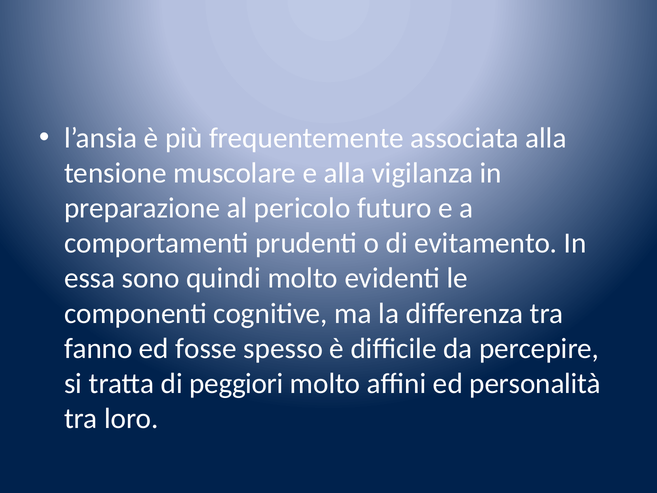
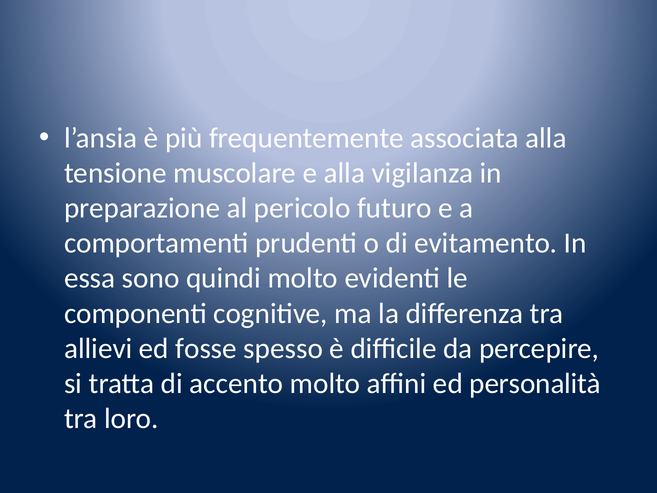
fanno: fanno -> allievi (98, 348)
peggiori: peggiori -> accento (236, 383)
